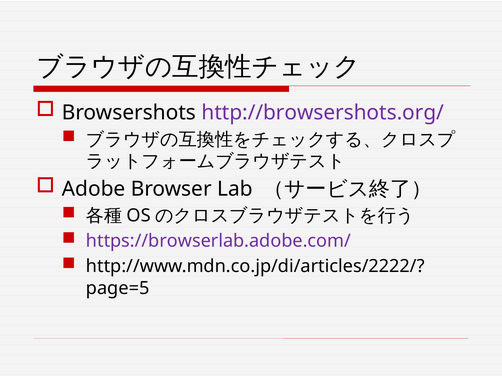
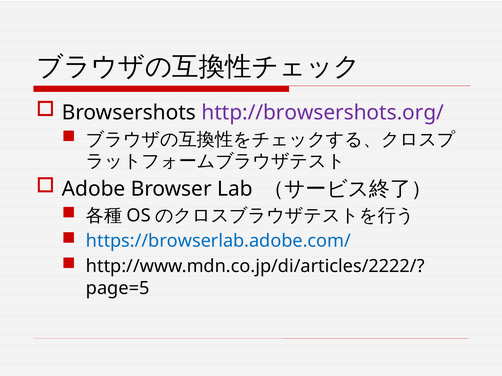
https://browserlab.adobe.com/ colour: purple -> blue (218, 241)
